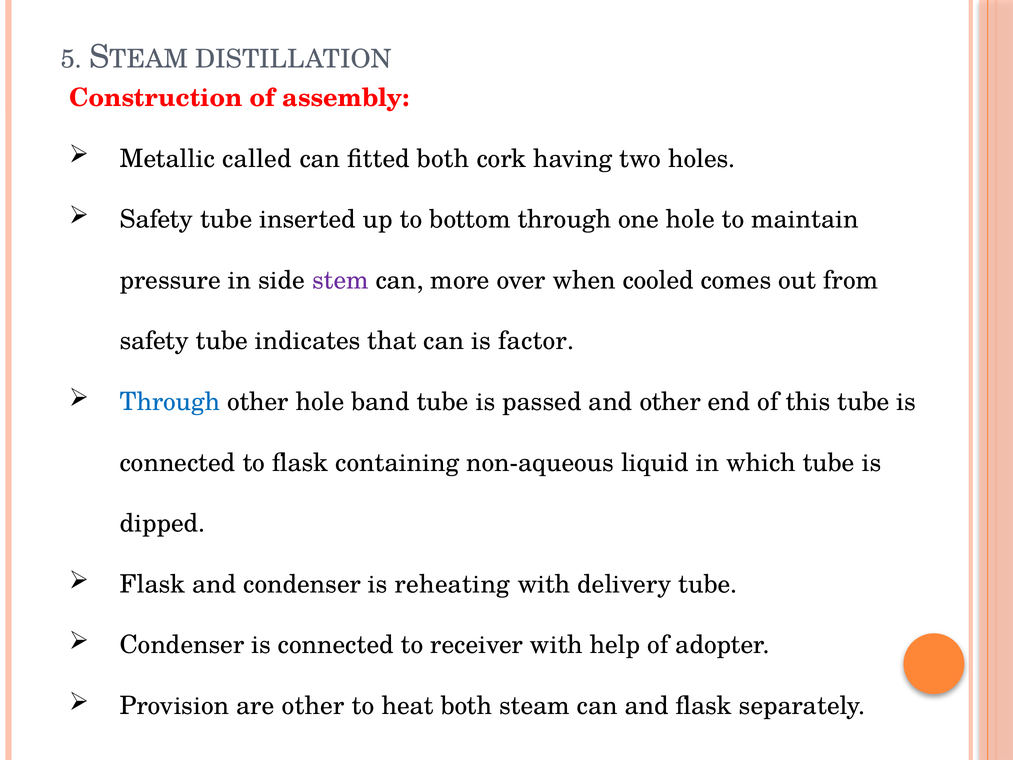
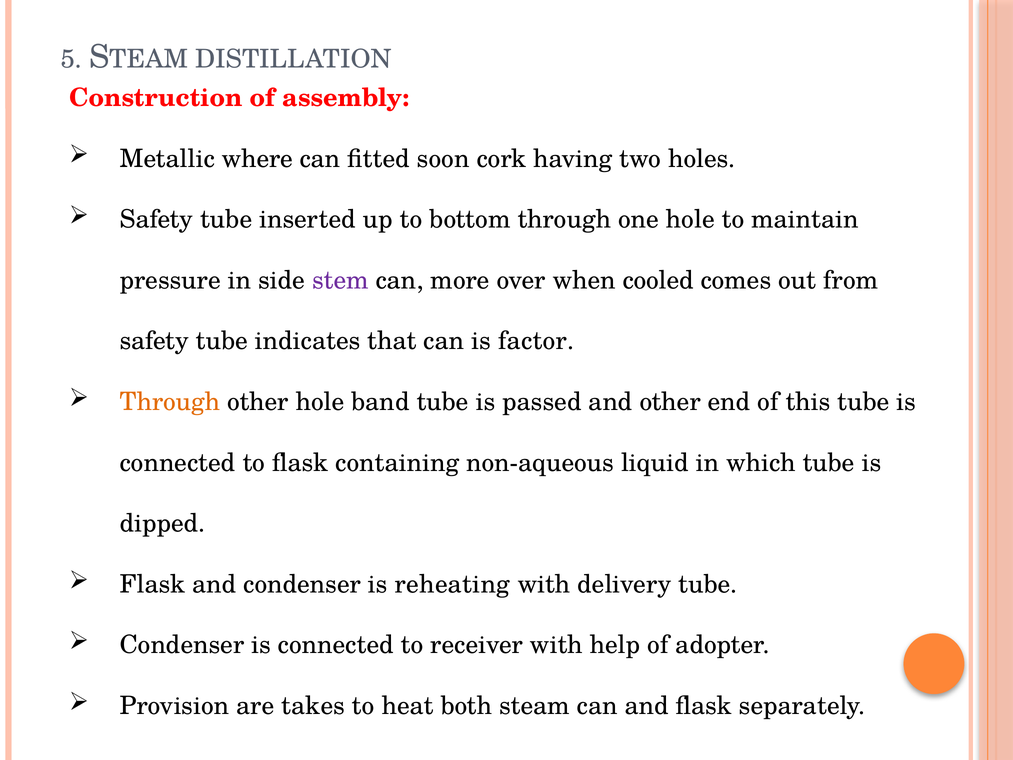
called: called -> where (257, 159)
fitted both: both -> soon (443, 159)
Through colour: blue -> orange (170, 402)
are other: other -> takes (313, 706)
